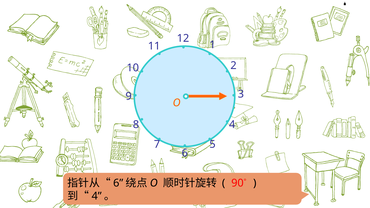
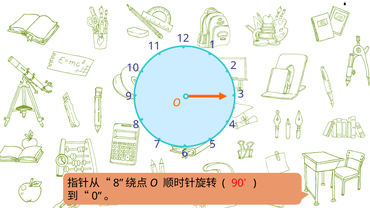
6: 6 -> 8 (118, 183)
4: 4 -> 0 (97, 196)
